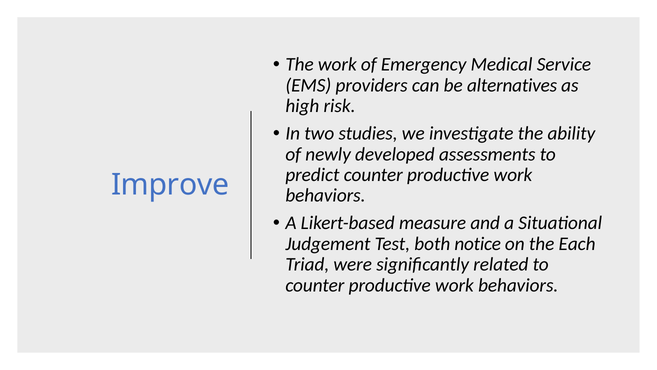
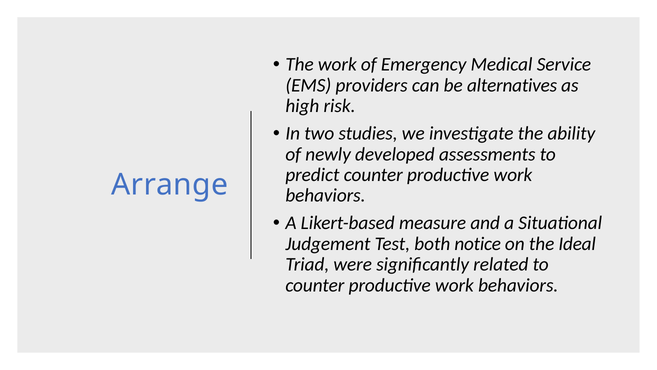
Improve: Improve -> Arrange (170, 185)
Each: Each -> Ideal (577, 244)
